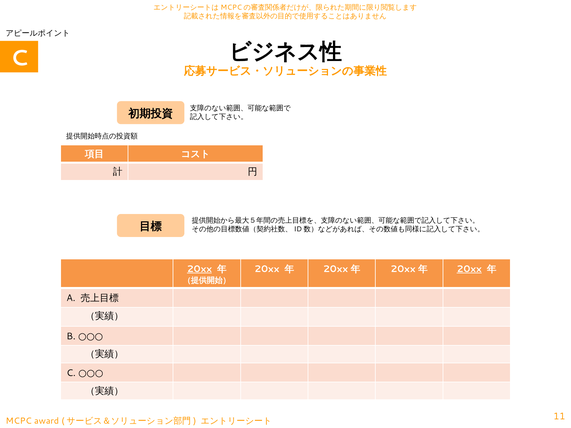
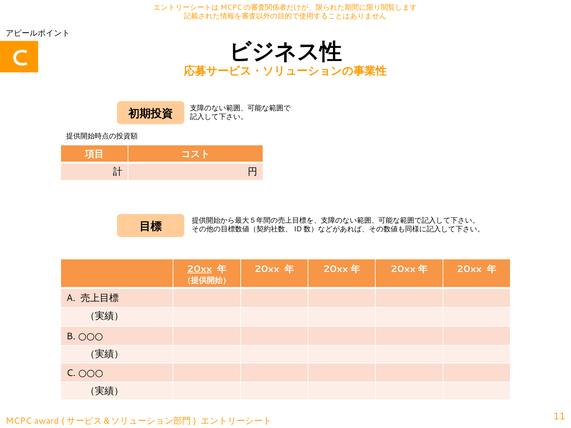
20xx underline: present -> none (469, 269)
